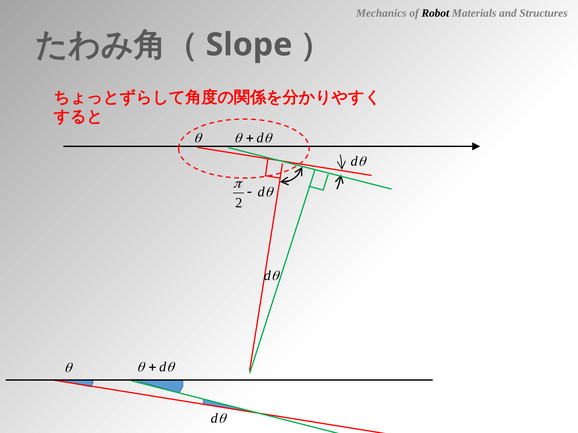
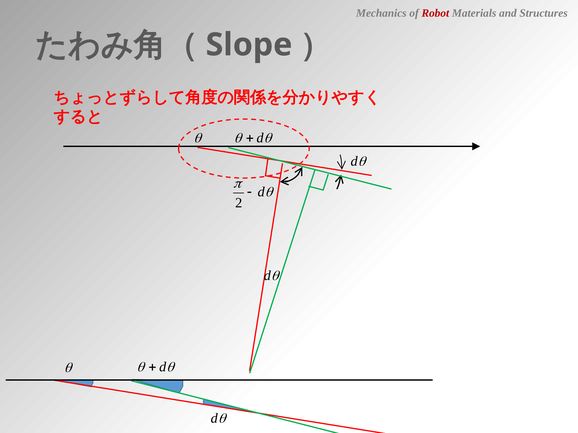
Robot colour: black -> red (435, 13)
